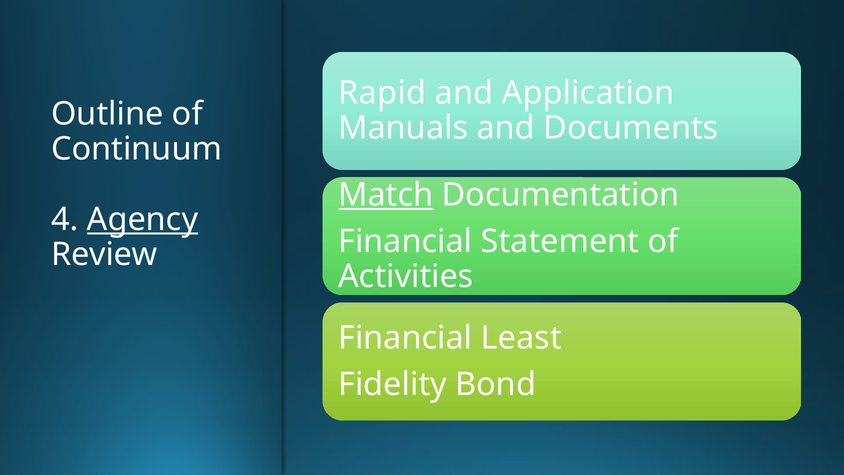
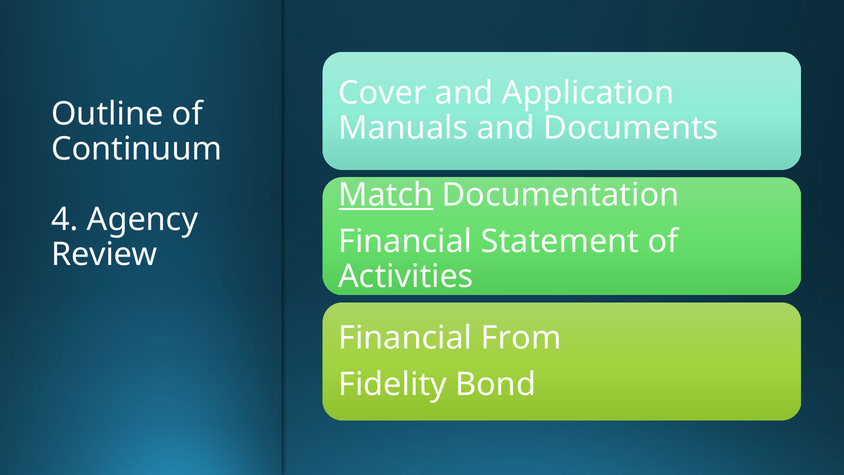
Rapid: Rapid -> Cover (382, 93)
Agency underline: present -> none (143, 219)
Least: Least -> From (521, 338)
